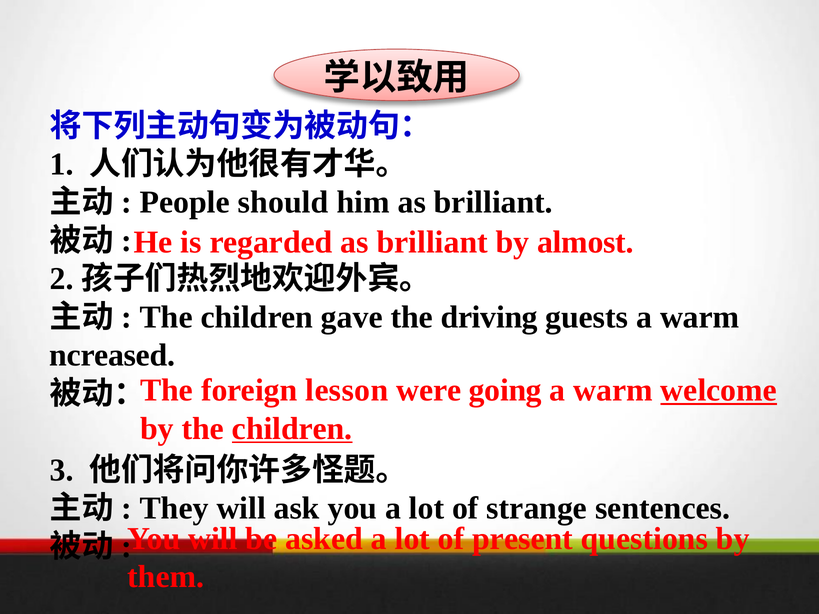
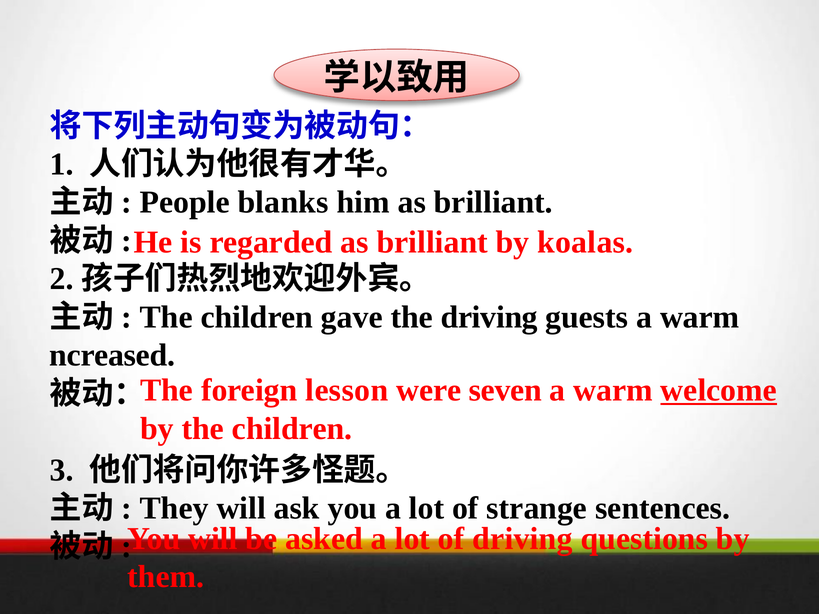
should: should -> blanks (283, 203)
almost: almost -> koalas (585, 242)
going: going -> seven (505, 391)
children underline: present -> none (292, 429)
of present: present -> driving (522, 539)
